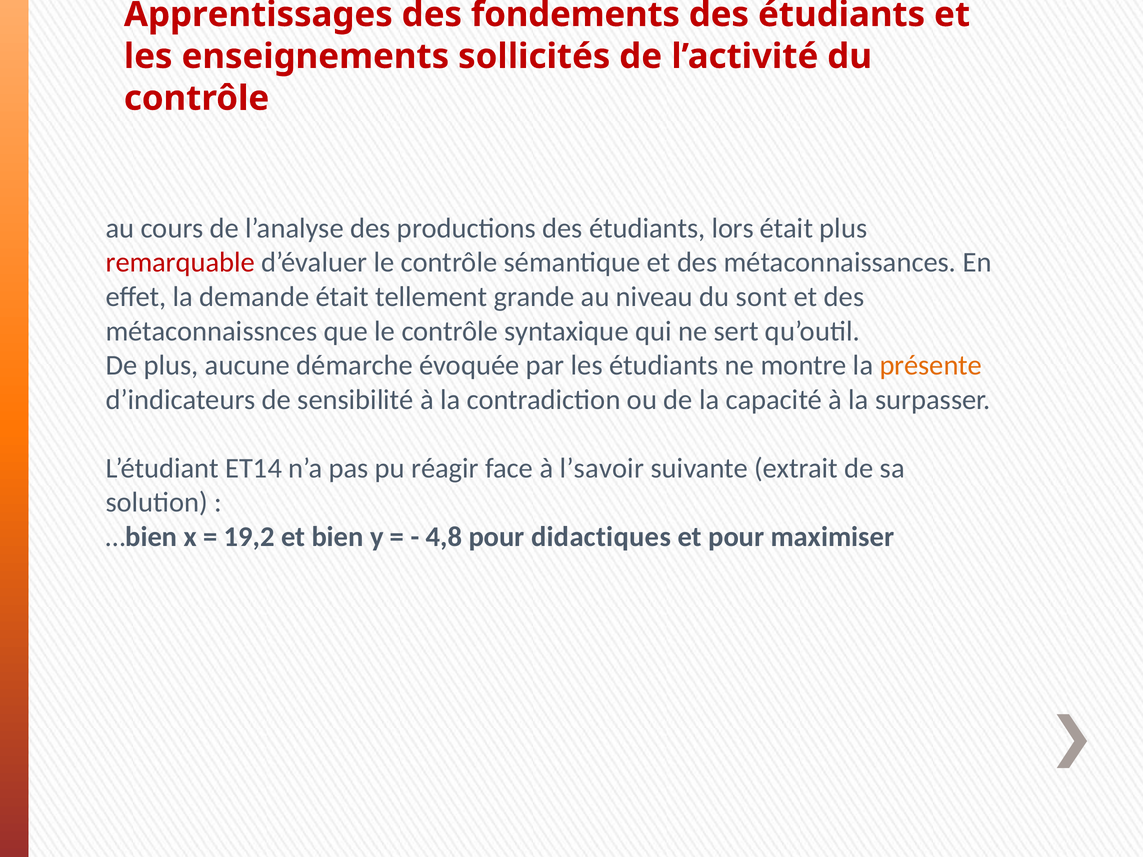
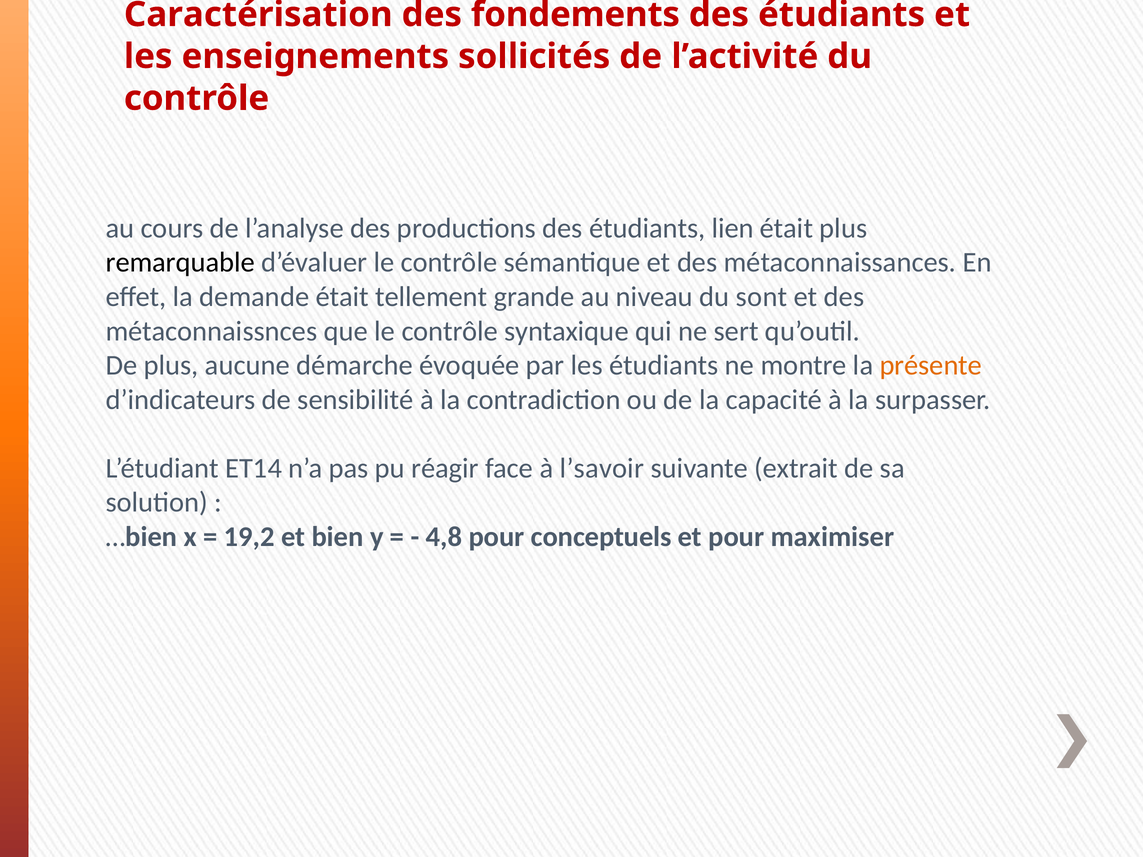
Apprentissages: Apprentissages -> Caractérisation (258, 15)
lors: lors -> lien (733, 228)
remarquable colour: red -> black (180, 263)
didactiques: didactiques -> conceptuels (601, 537)
